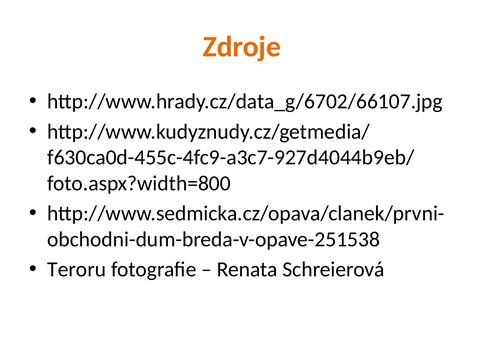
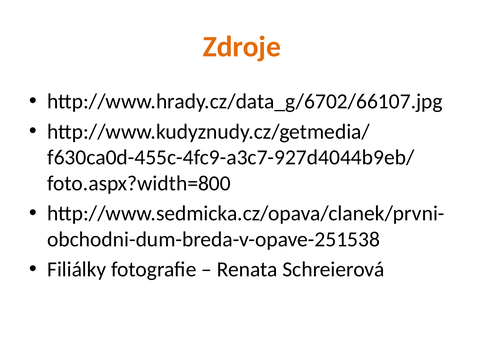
Teroru: Teroru -> Filiálky (77, 269)
